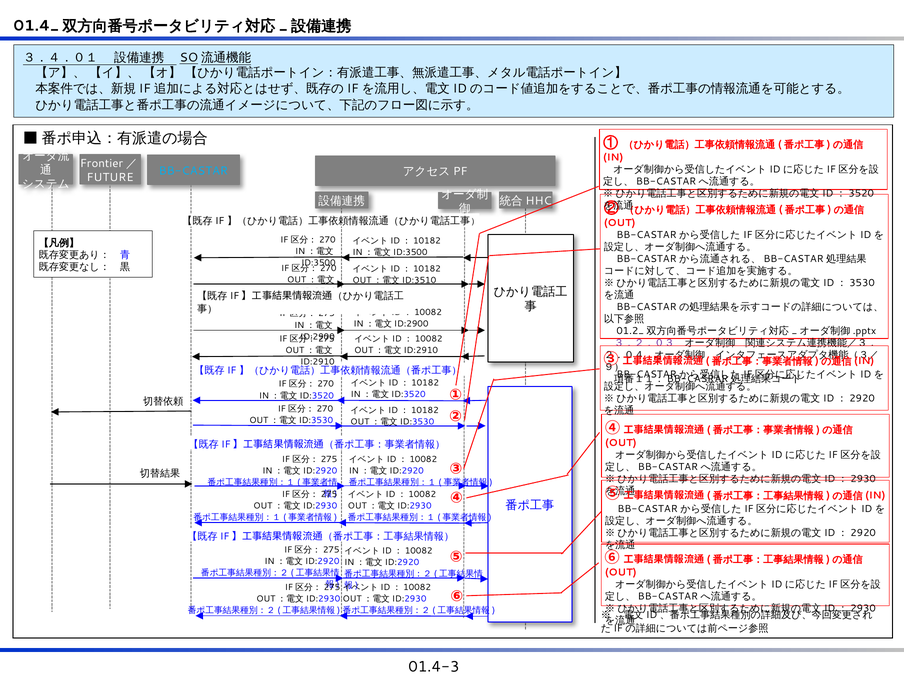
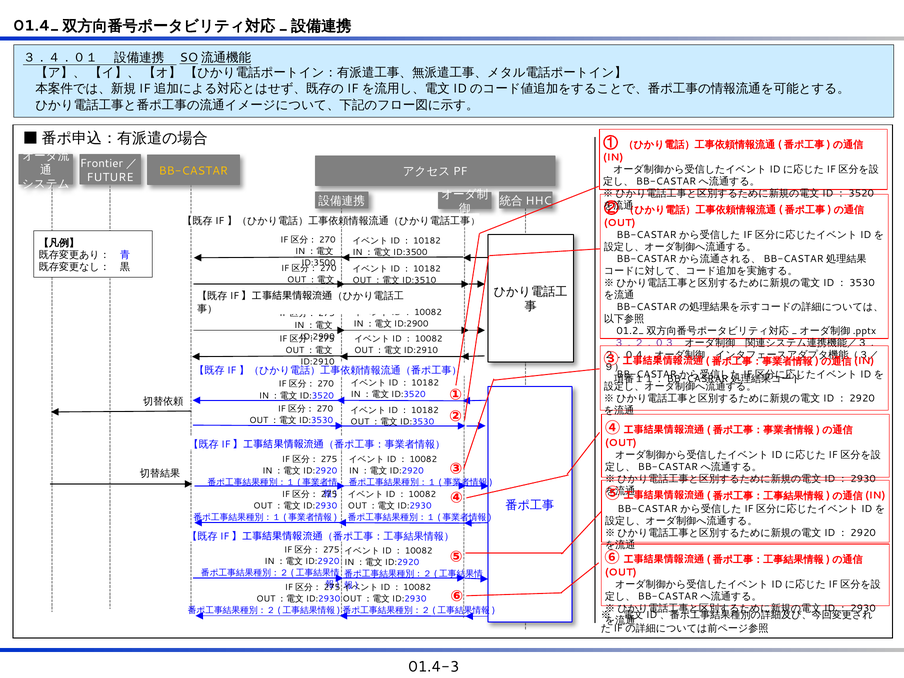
BB-CASTAR colour: light blue -> yellow (193, 171)
